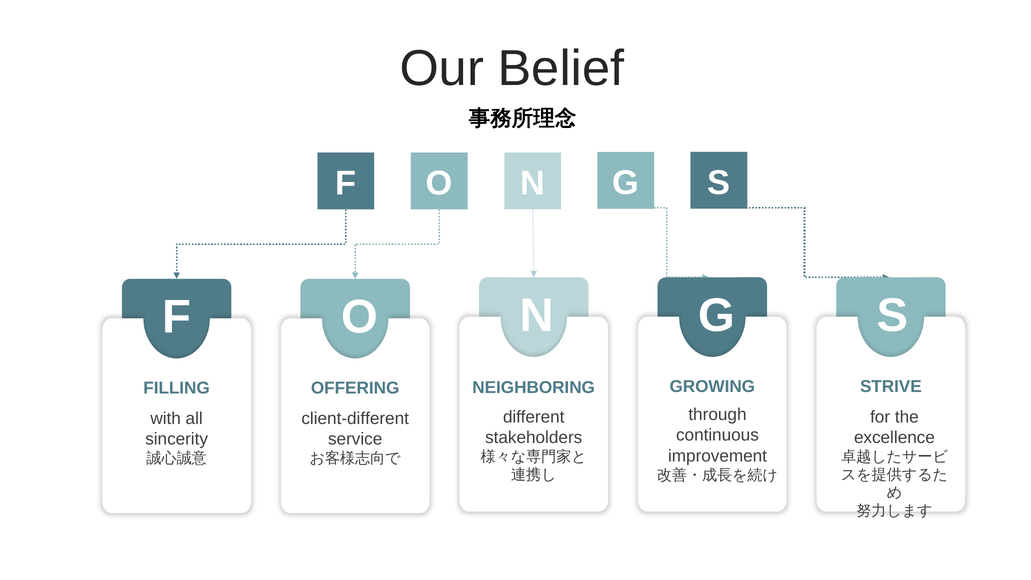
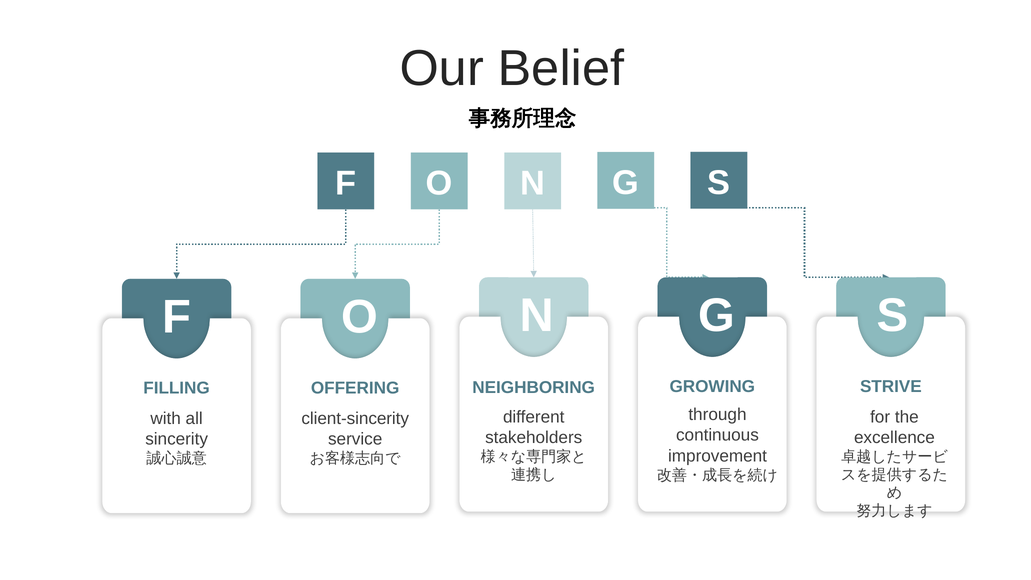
client-different: client-different -> client-sincerity (355, 419)
